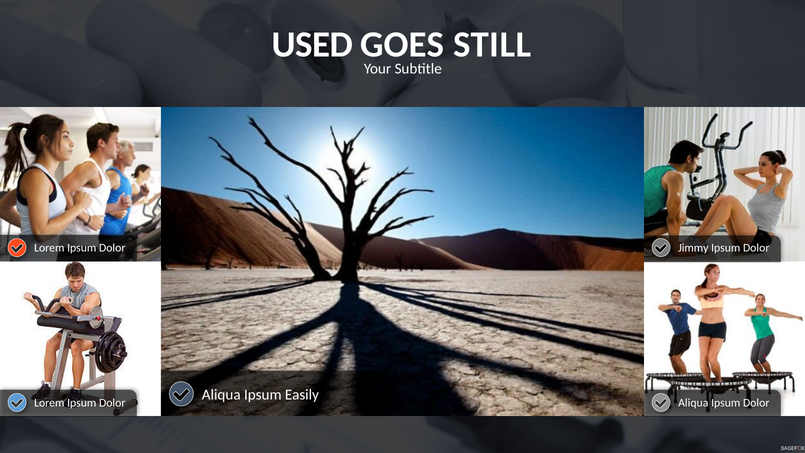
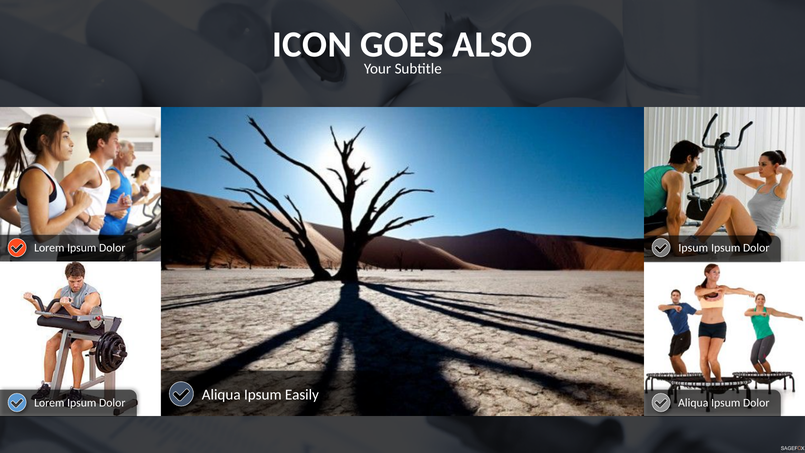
USED: USED -> ICON (312, 45)
STILL: STILL -> ALSO (492, 45)
Jimmy: Jimmy -> Ipsum (693, 248)
